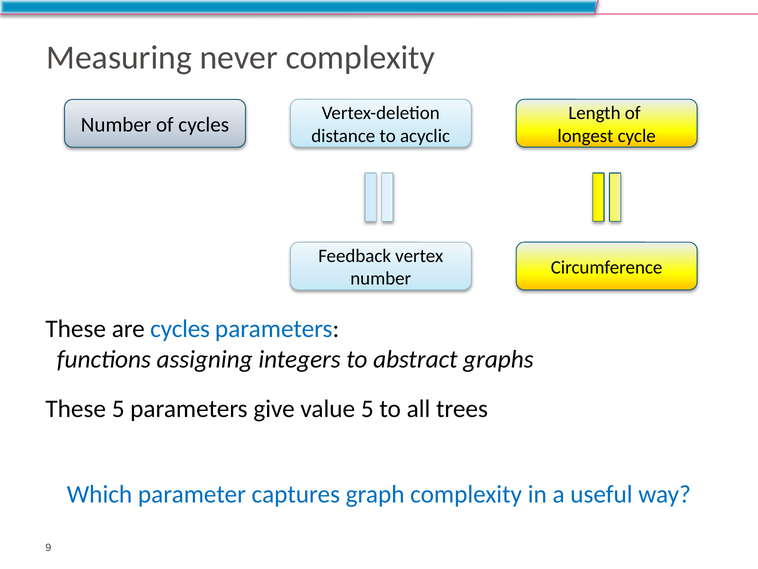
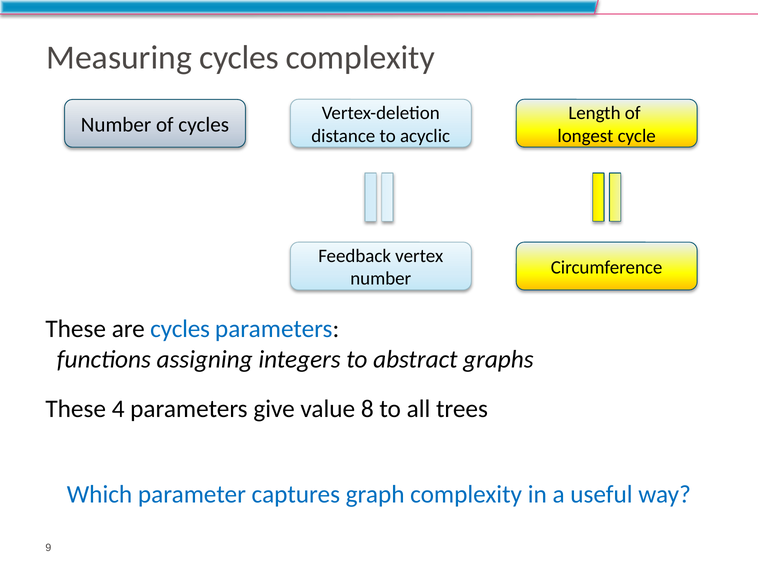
Measuring never: never -> cycles (239, 57)
These 5: 5 -> 4 (118, 408)
value 5: 5 -> 8 (367, 408)
